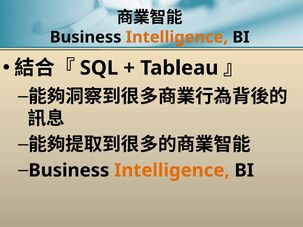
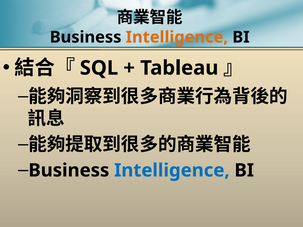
Intelligence colour: orange -> blue (172, 171)
